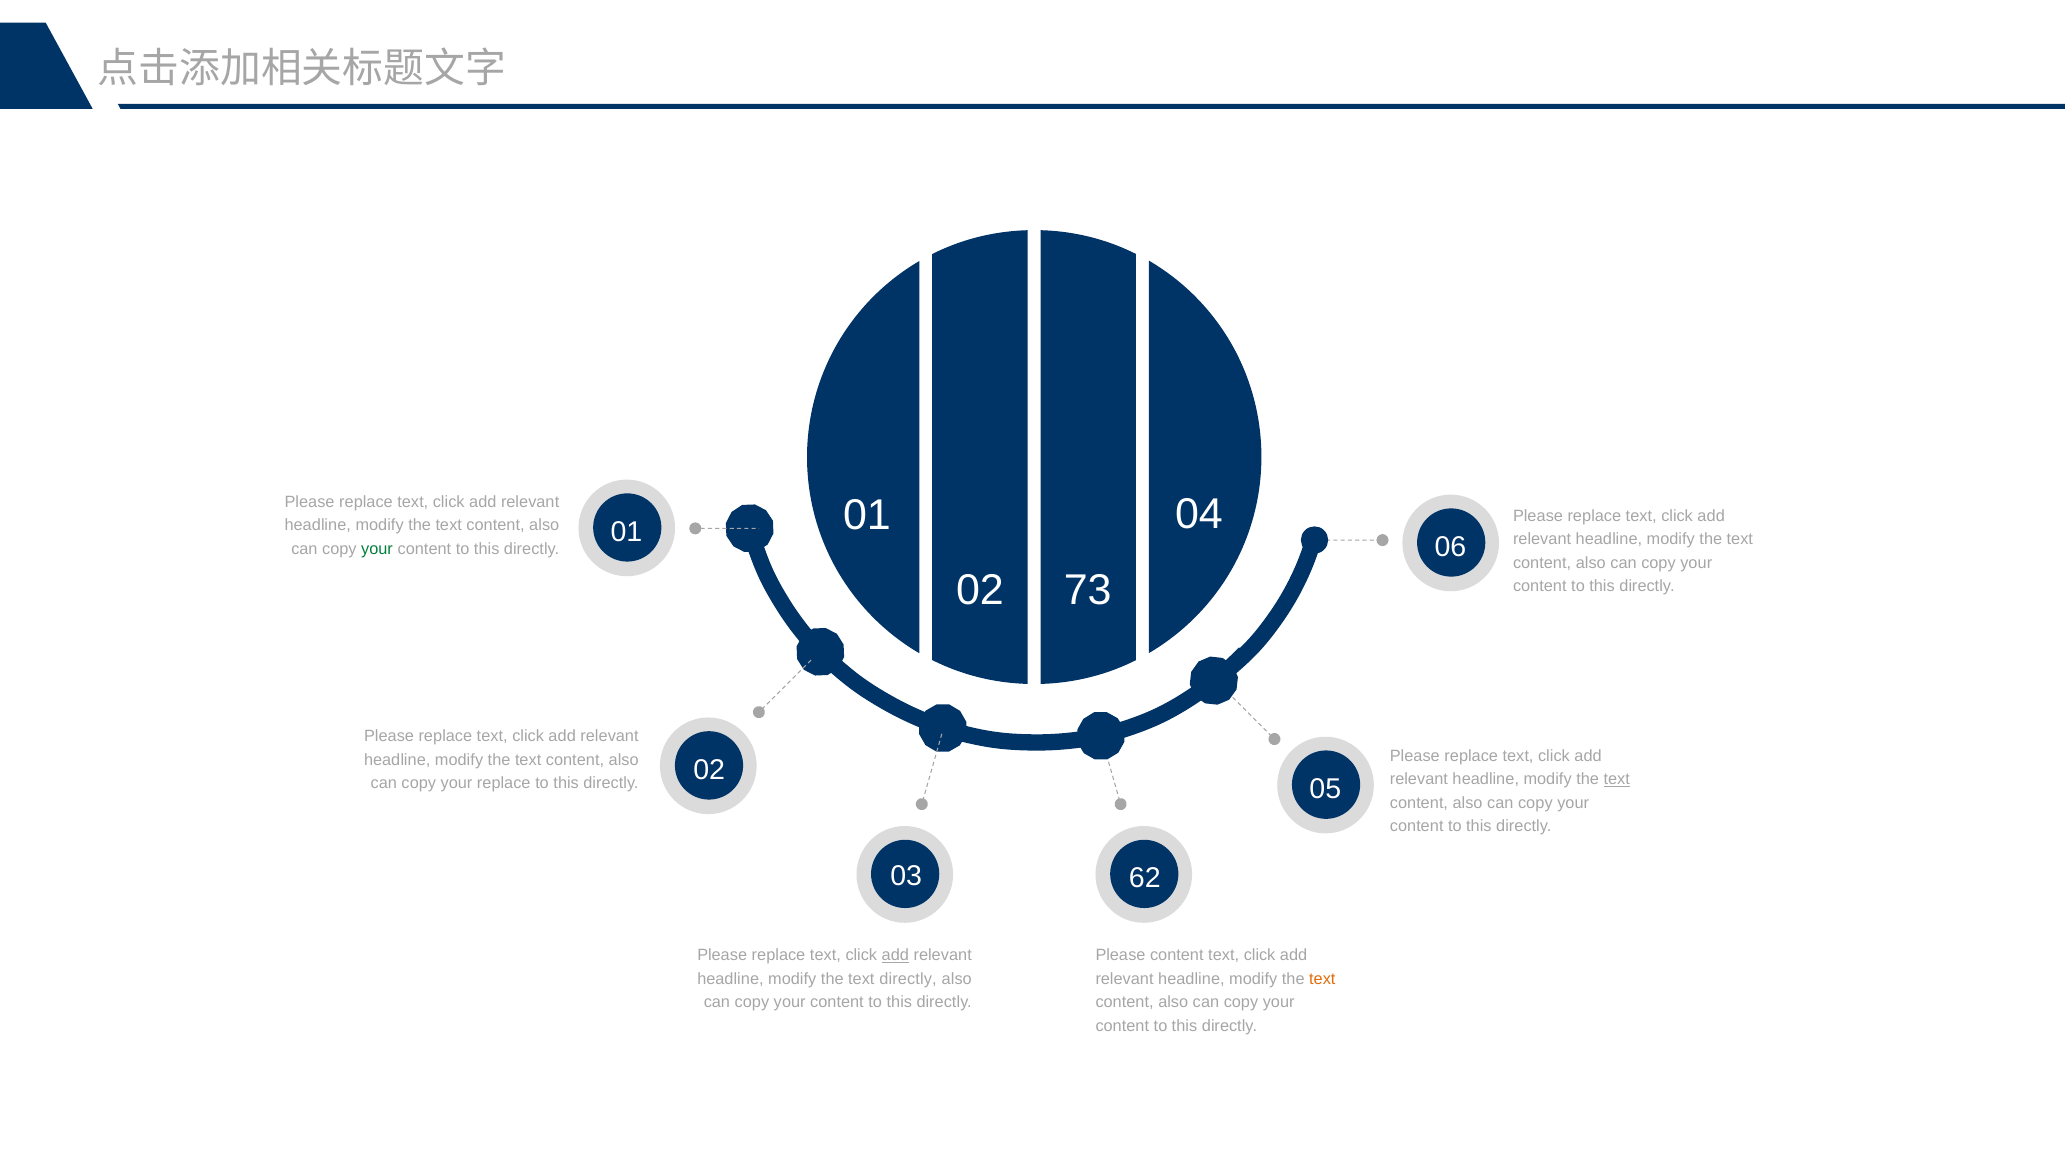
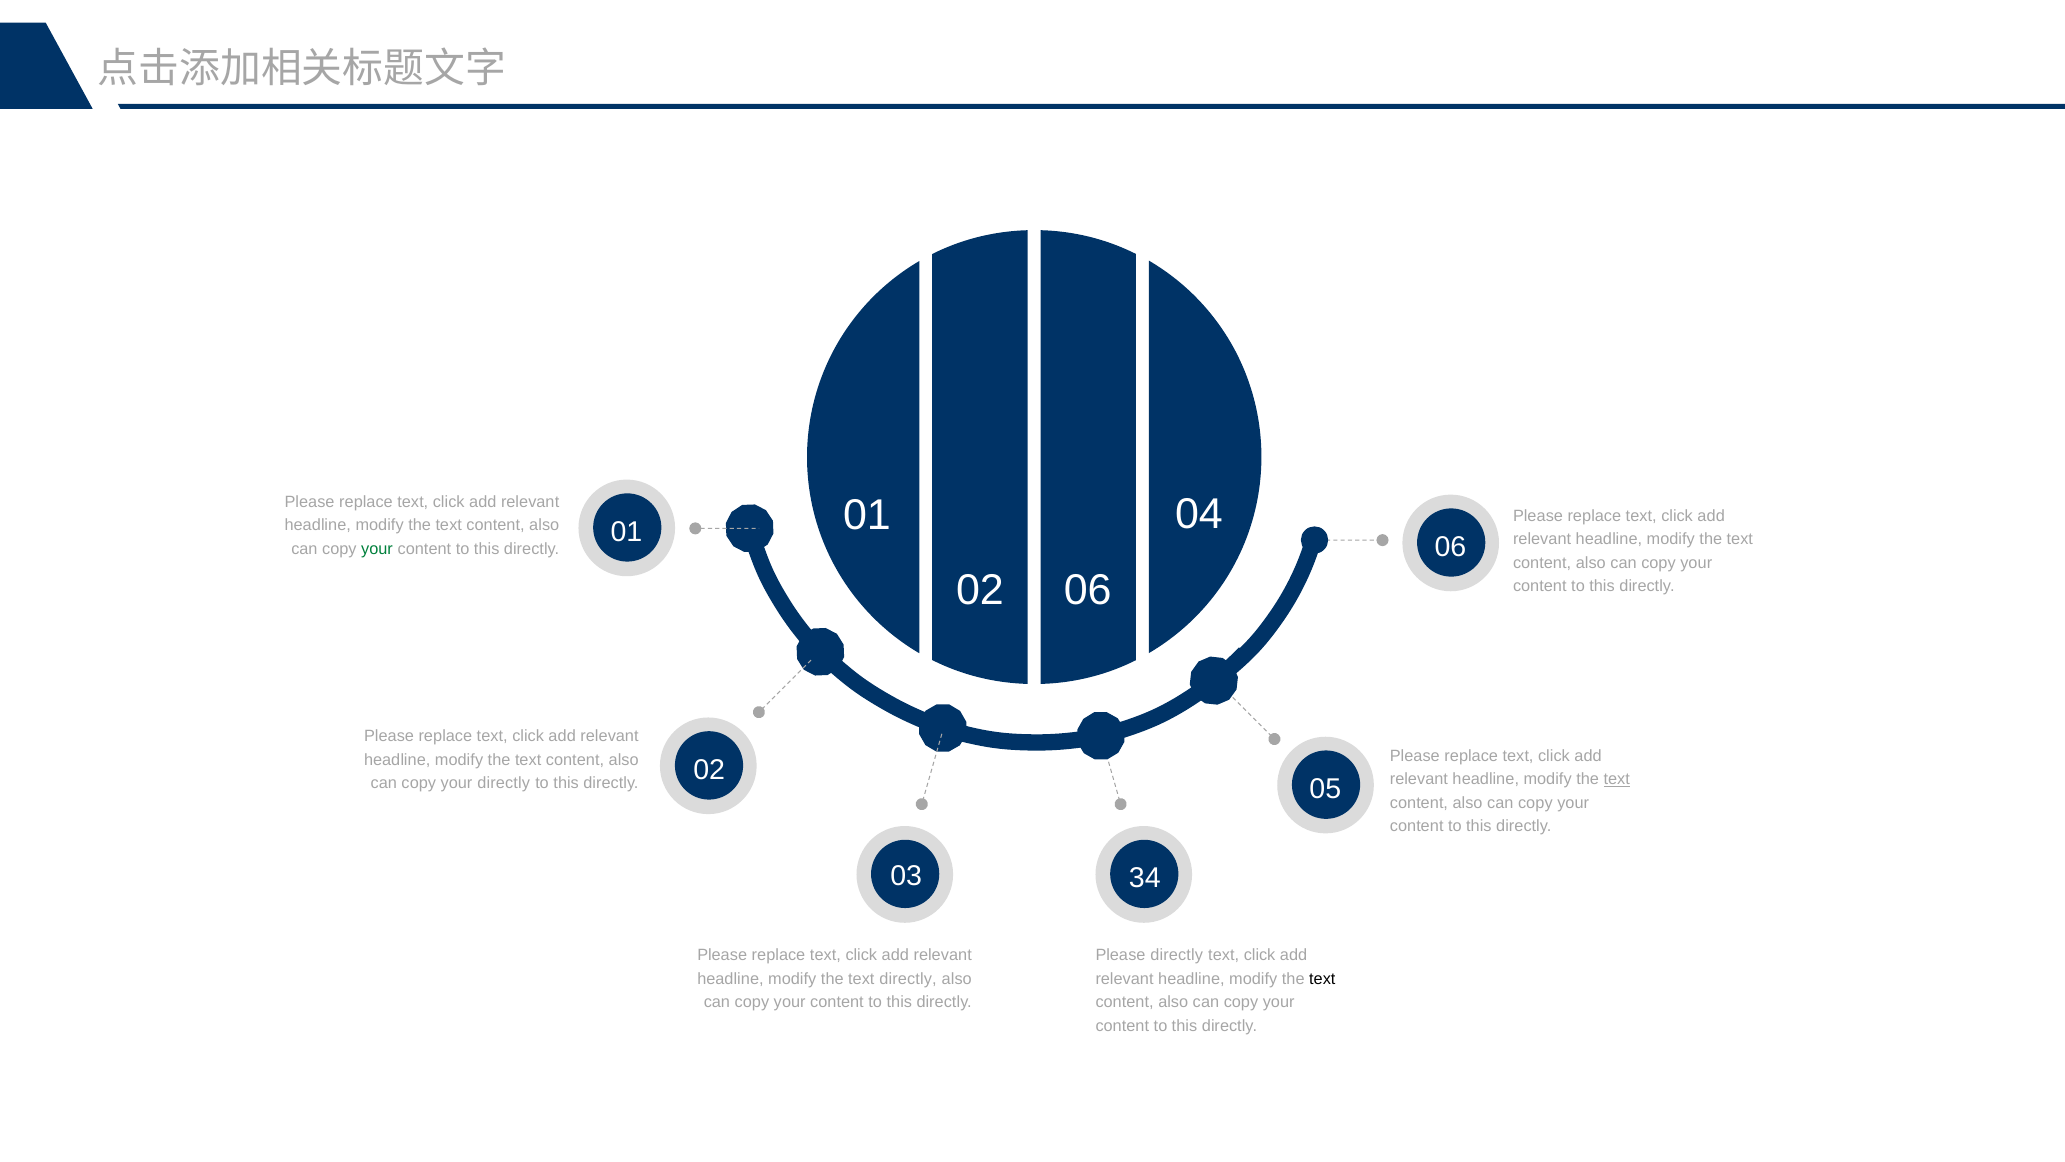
02 73: 73 -> 06 (1088, 590)
your replace: replace -> directly (504, 783)
62: 62 -> 34 (1145, 877)
add underline: present -> none (895, 955)
Please content: content -> directly (1177, 955)
text colour: orange -> black (1322, 978)
